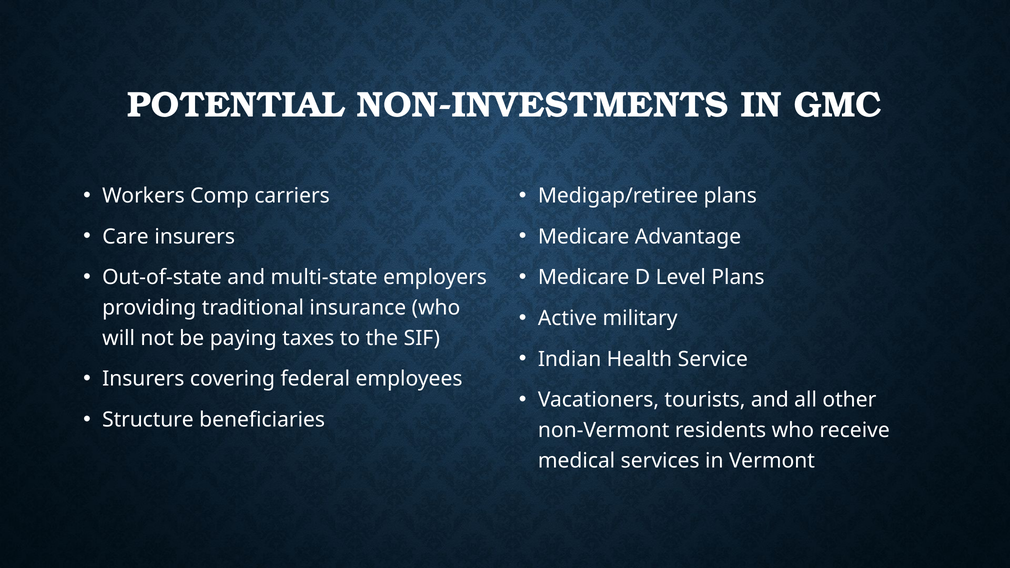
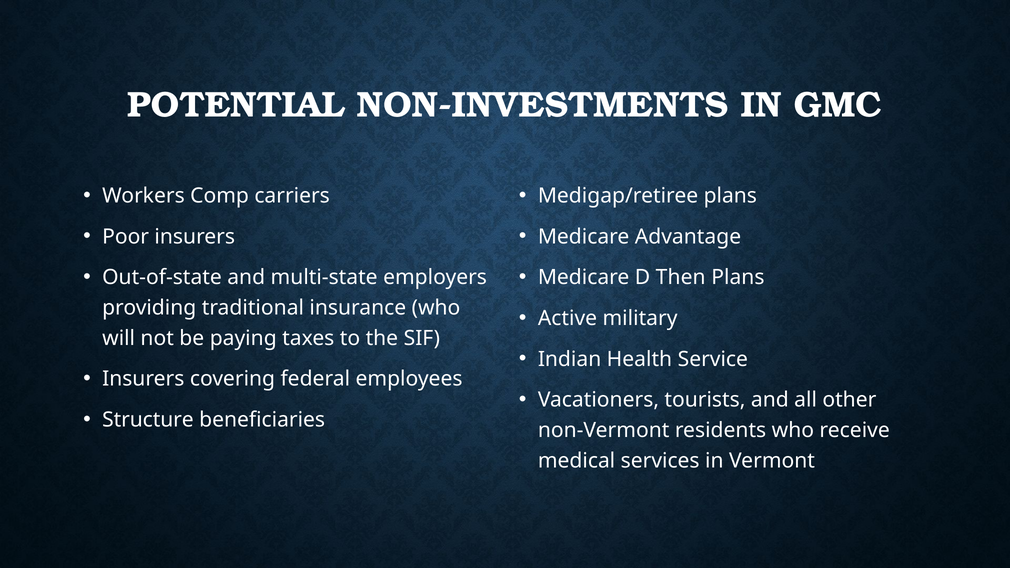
Care: Care -> Poor (126, 237)
Level: Level -> Then (681, 278)
